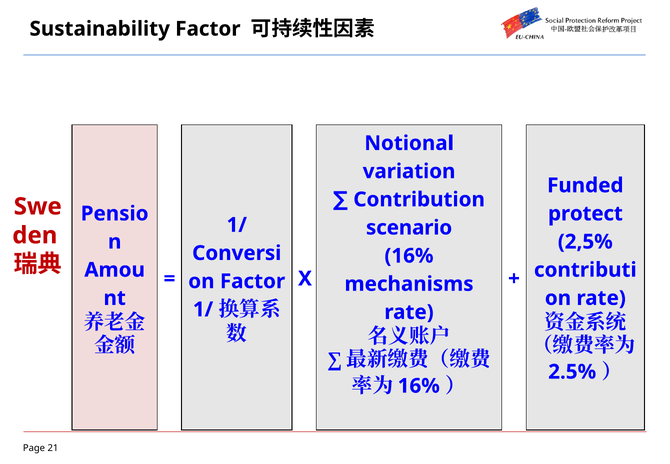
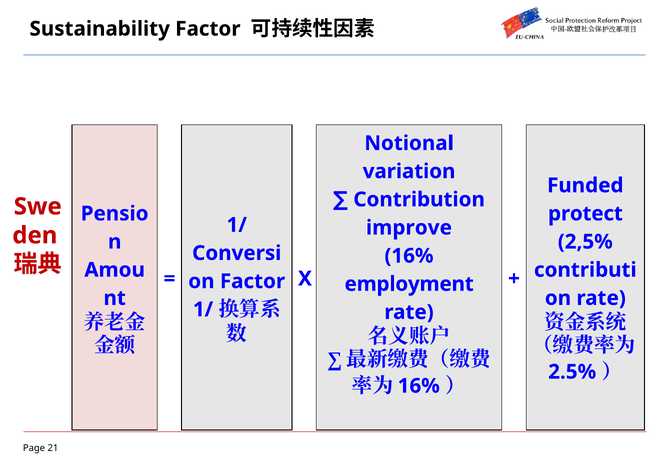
scenario: scenario -> improve (409, 228)
mechanisms: mechanisms -> employment (409, 284)
